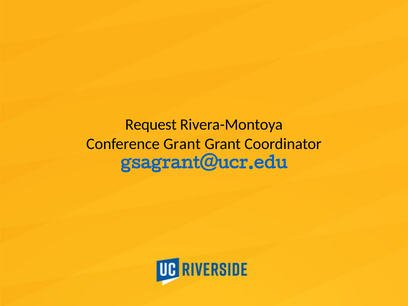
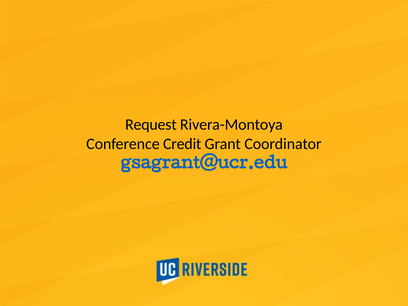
Conference Grant: Grant -> Credit (182, 144)
